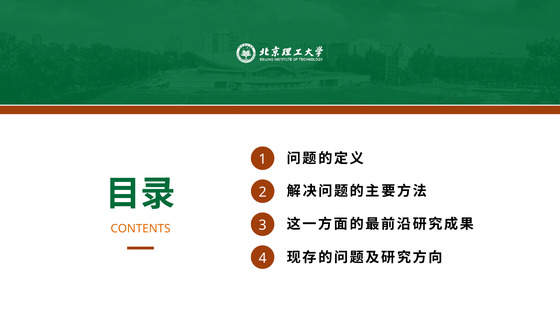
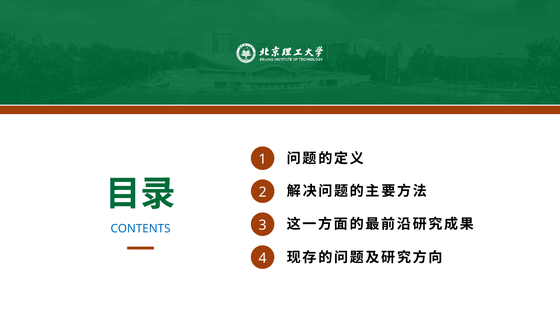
CONTENTS colour: orange -> blue (141, 228)
